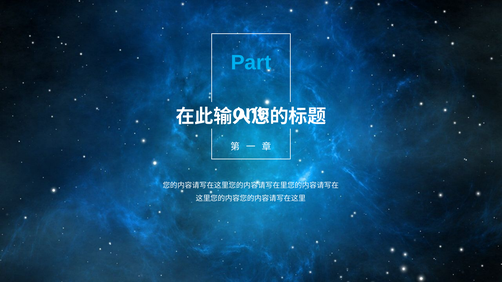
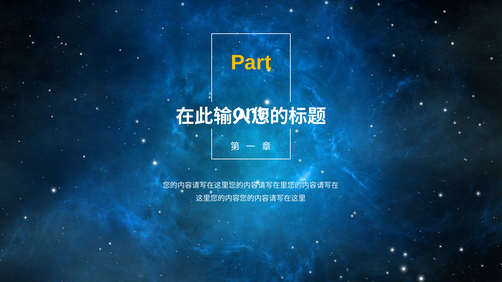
Part colour: light blue -> yellow (251, 63)
